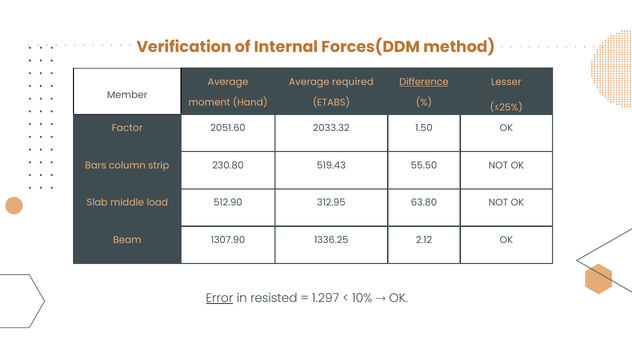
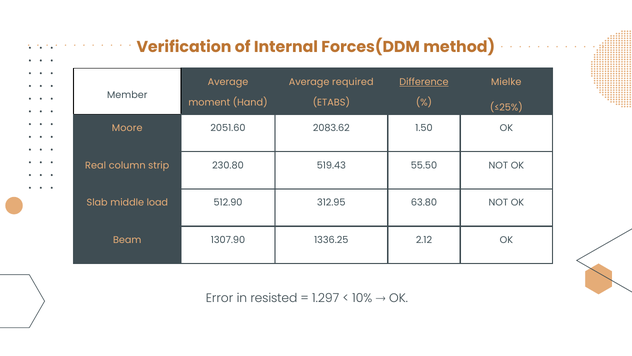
Lesser: Lesser -> Mielke (506, 82)
Factor: Factor -> Moore (127, 128)
2033.32: 2033.32 -> 2083.62 (331, 128)
Bars: Bars -> Real (96, 165)
Error underline: present -> none (219, 298)
